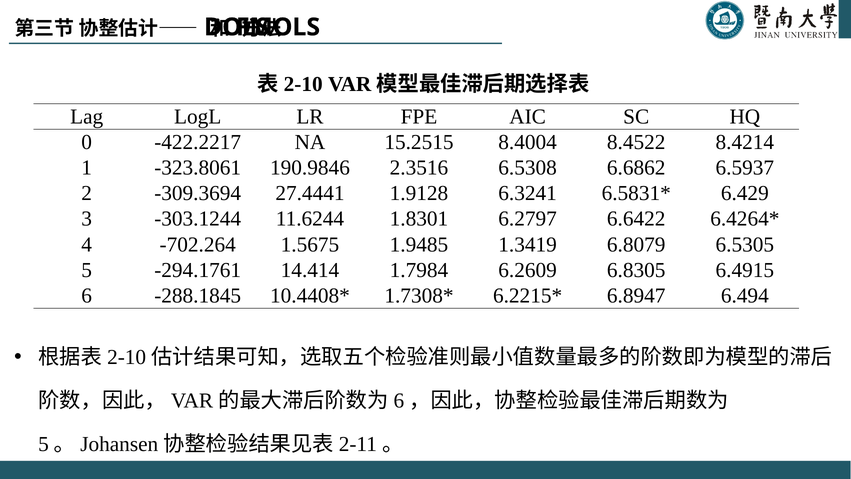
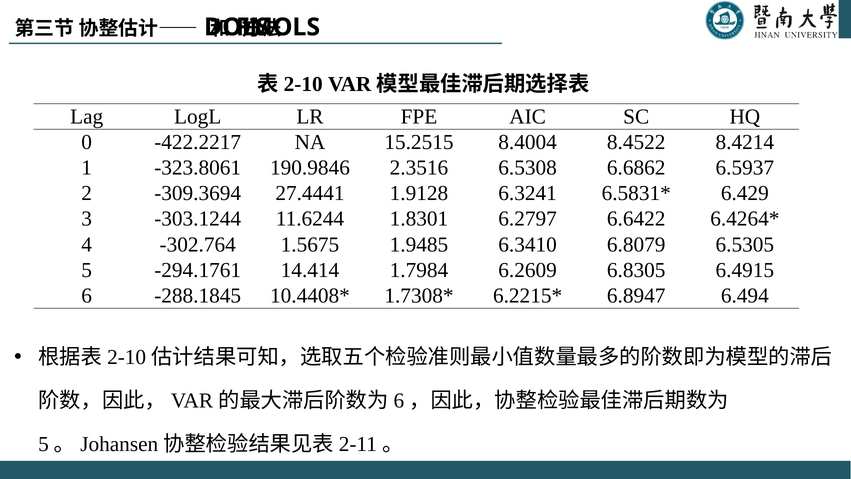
-702.264: -702.264 -> -302.764 (198, 244)
1.3419: 1.3419 -> 6.3410 (528, 244)
